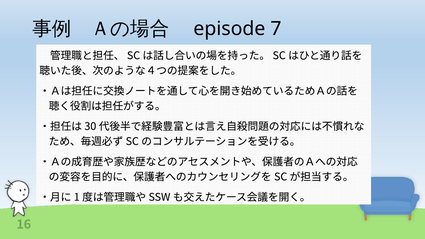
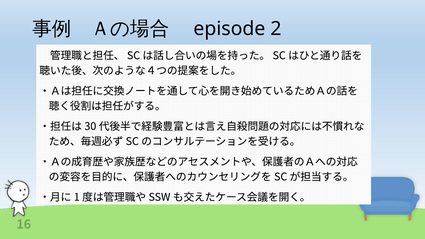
7: 7 -> 2 (276, 29)
